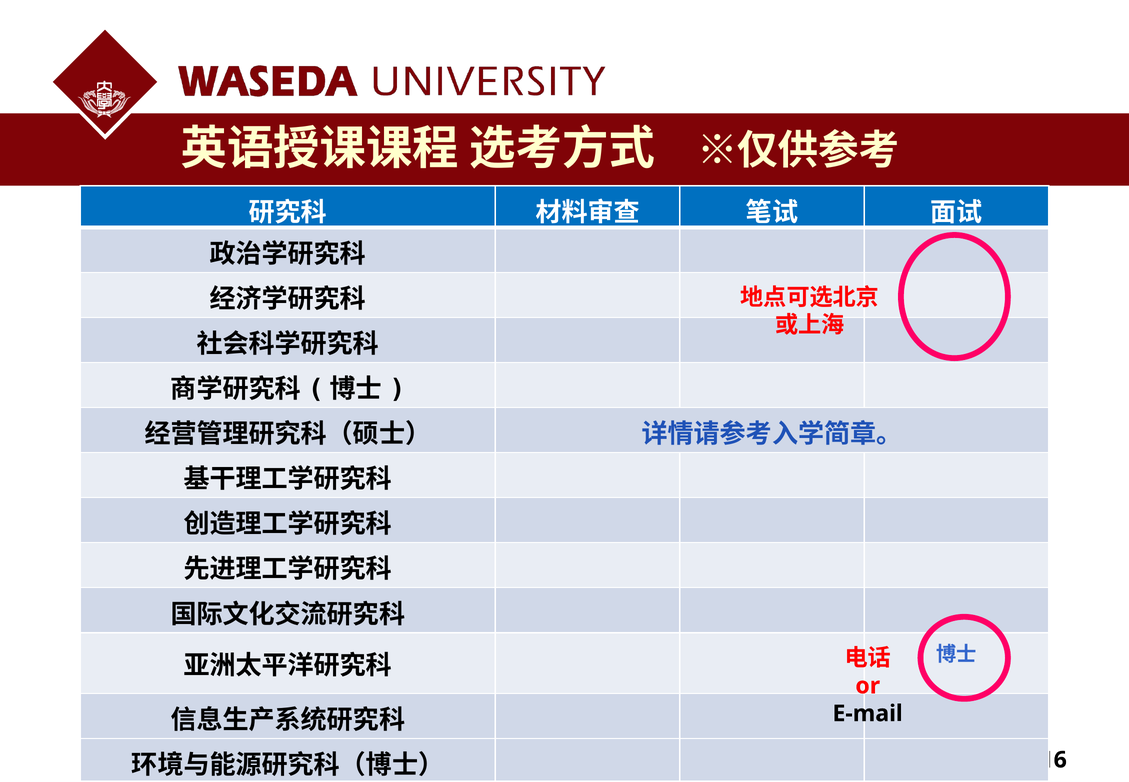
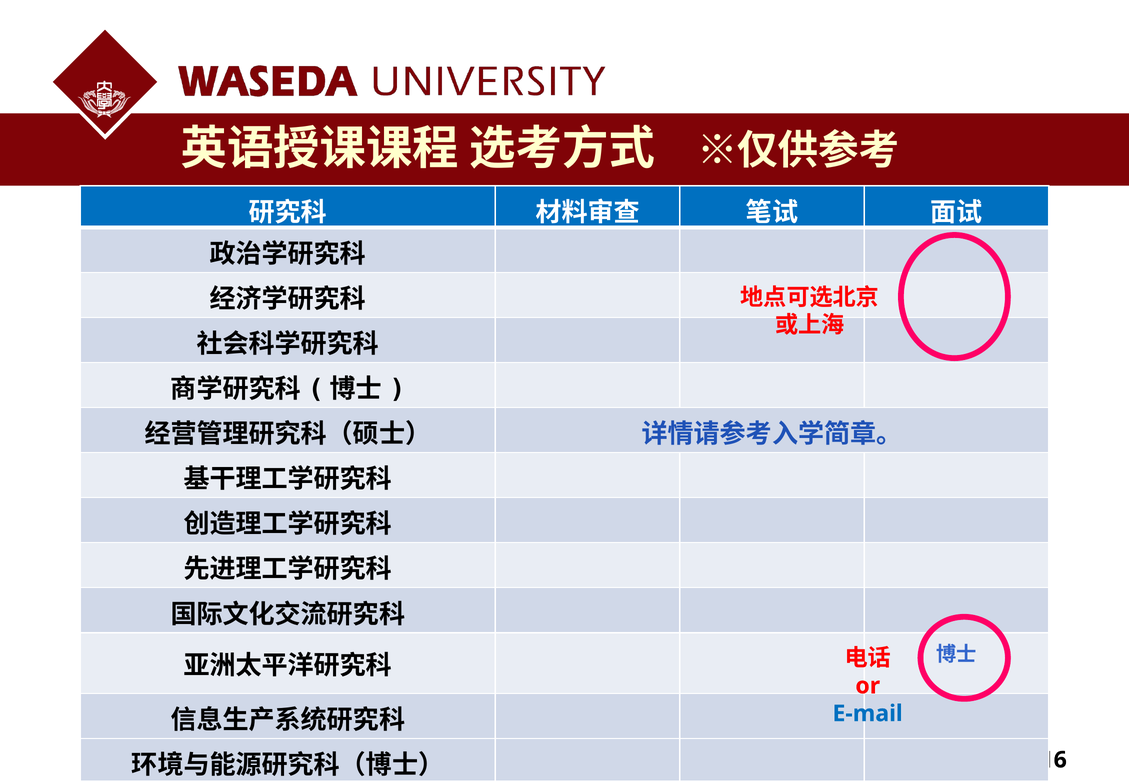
E-mail colour: black -> blue (868, 713)
